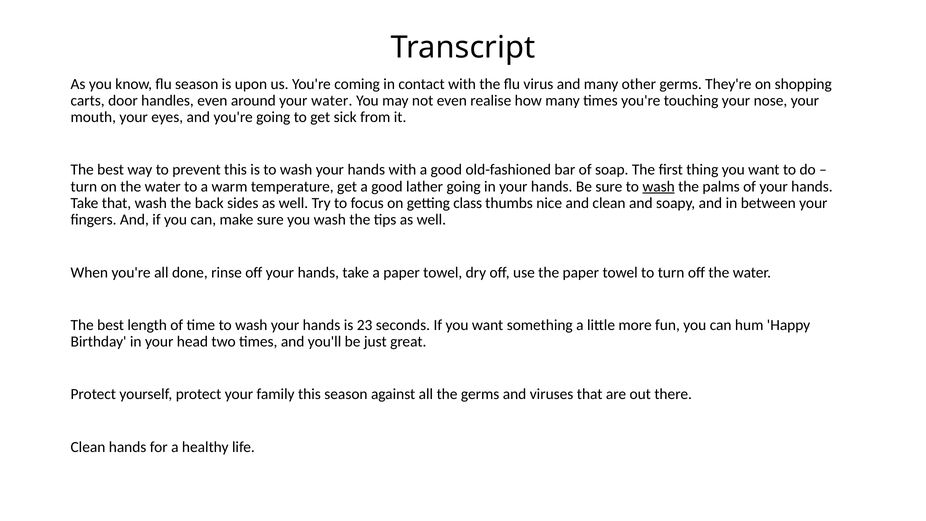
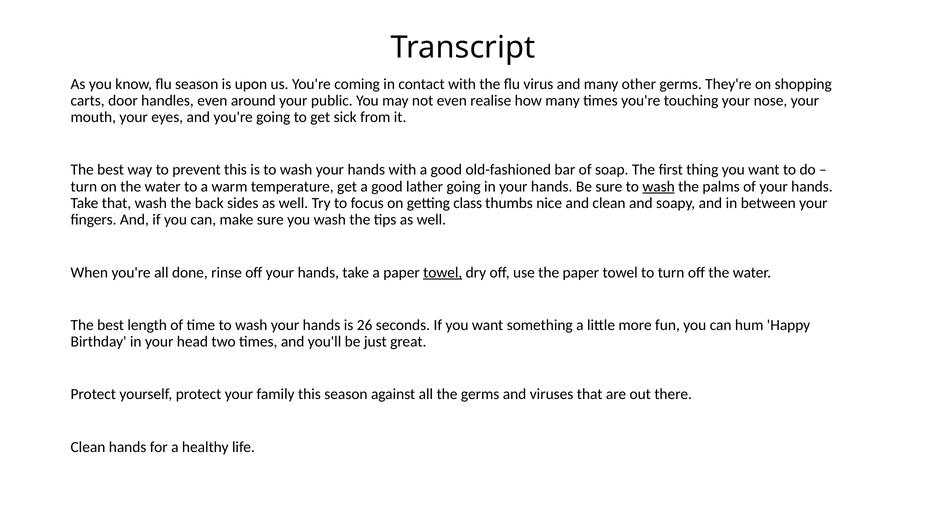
your water: water -> public (332, 101)
towel underline: none -> present (443, 272)
23: 23 -> 26 (365, 325)
